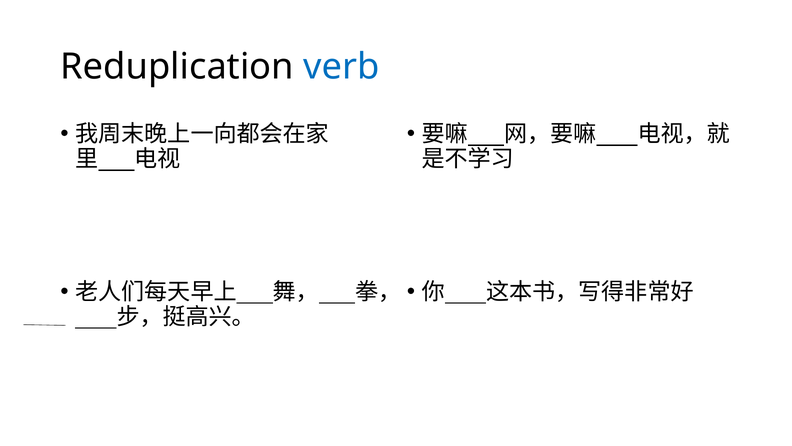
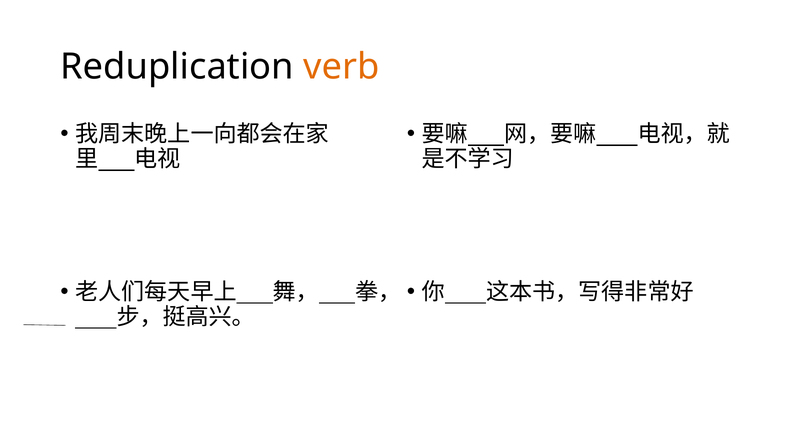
verb colour: blue -> orange (341, 67)
